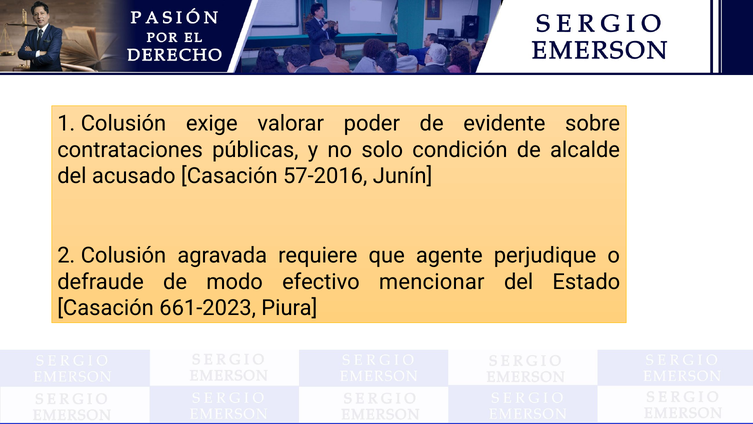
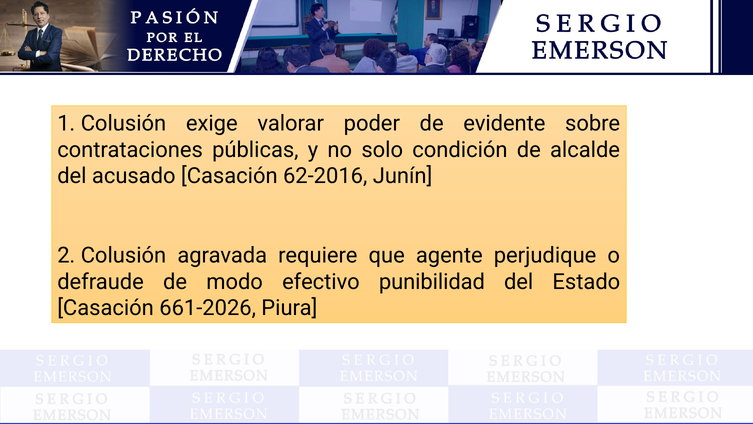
57-2016: 57-2016 -> 62-2016 (325, 176)
mencionar: mencionar -> punibilidad (432, 281)
661-2023: 661-2023 -> 661-2026 (208, 308)
